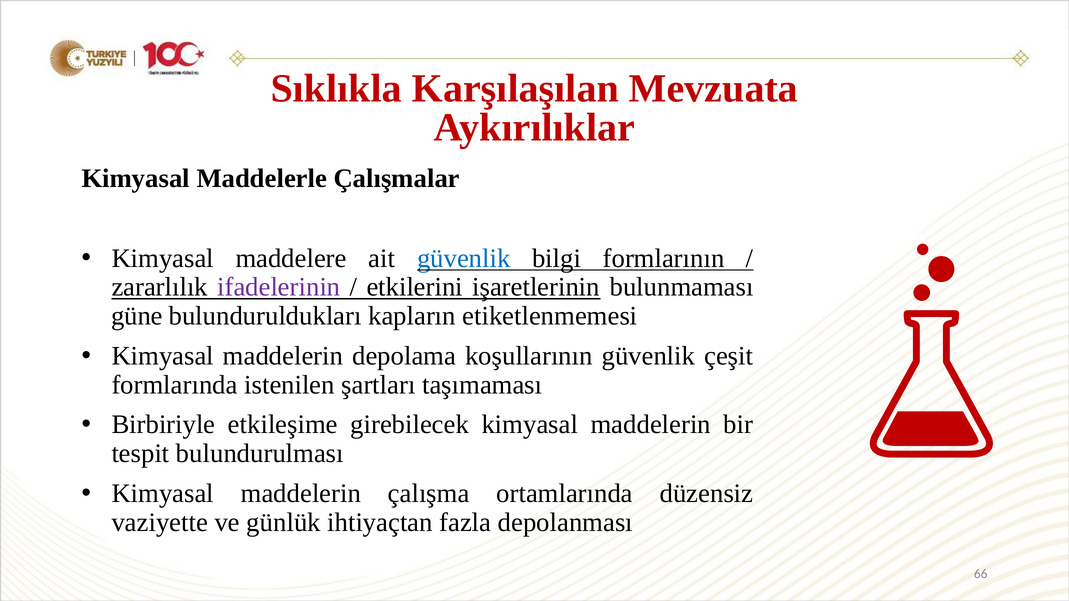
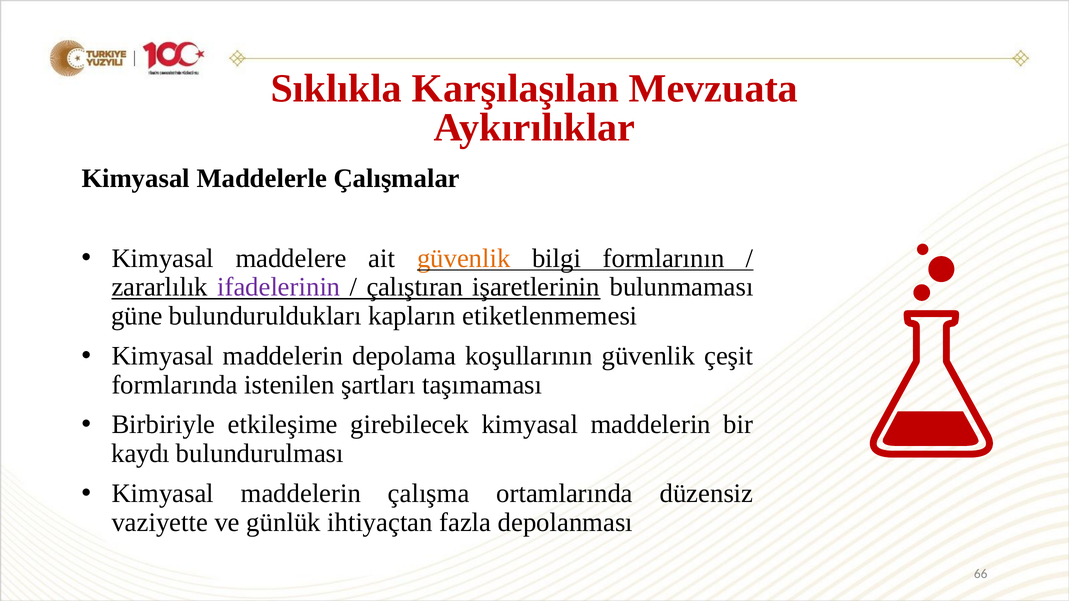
güvenlik colour: blue -> orange (464, 258)
etkilerini: etkilerini -> çalıştıran (415, 287)
tespit: tespit -> kaydı (141, 454)
